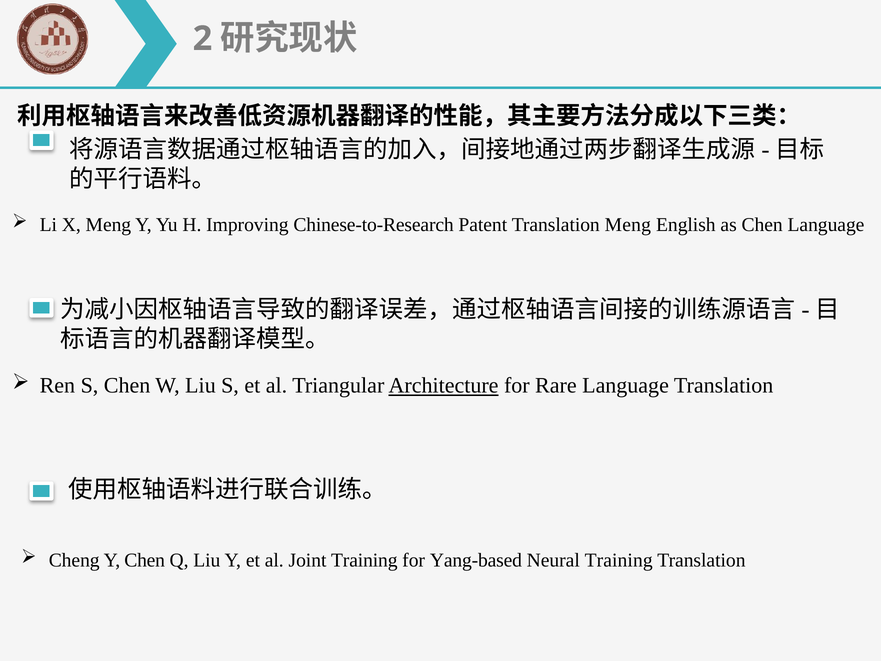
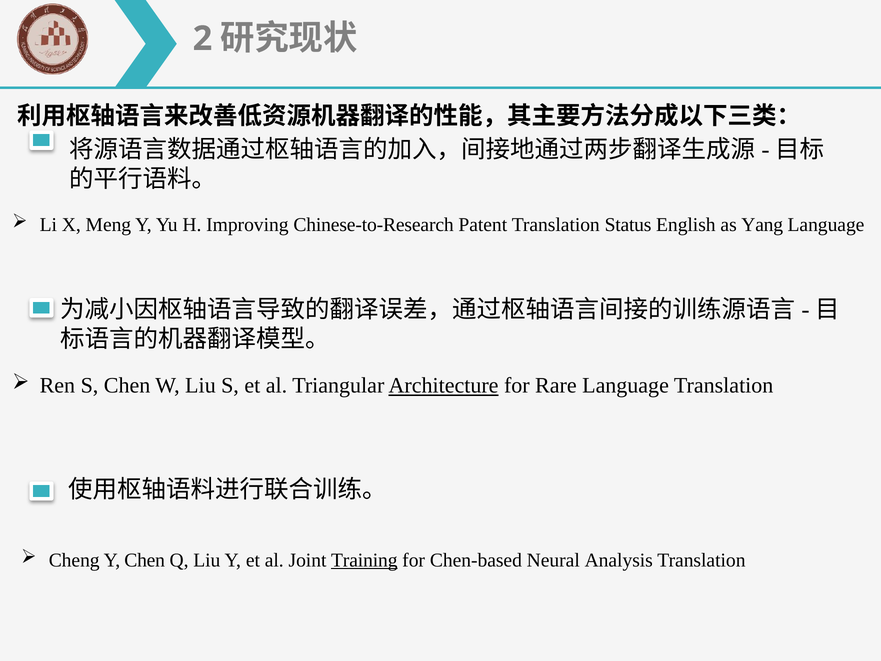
Translation Meng: Meng -> Status (628, 225)
as Chen: Chen -> Yang (762, 225)
Training underline: none -> present (364, 560)
Yang-based: Yang-based -> Chen-based (476, 560)
Neural Training: Training -> Analysis (619, 560)
